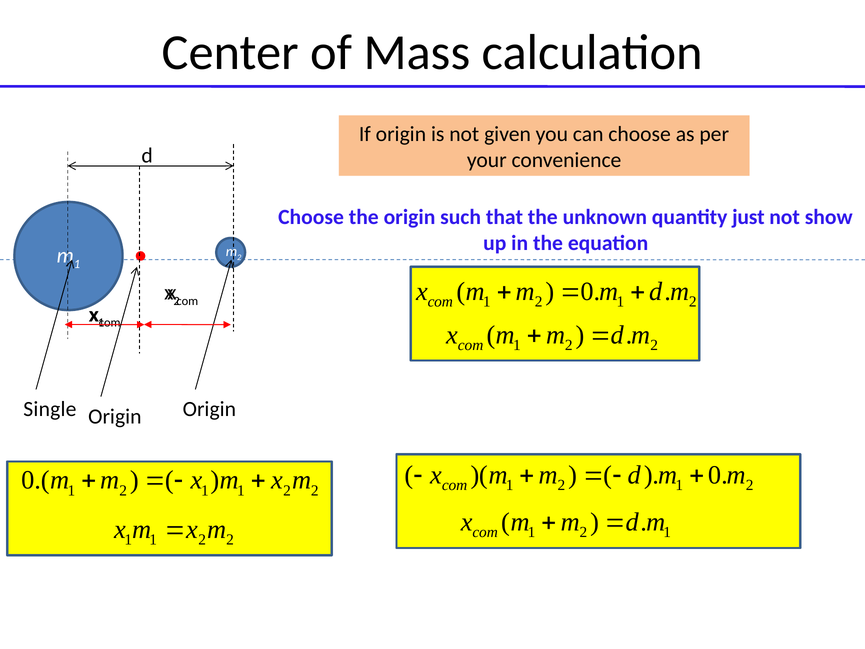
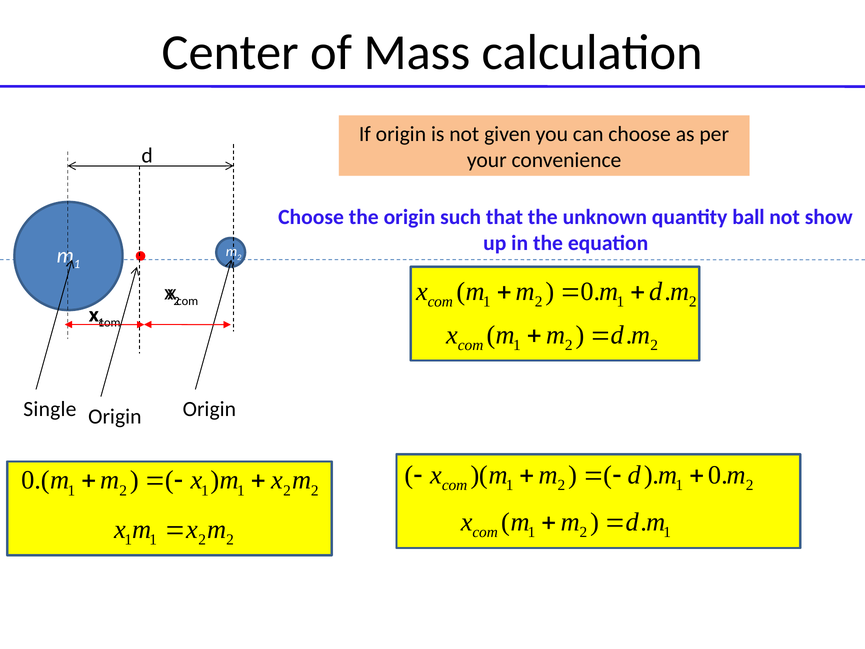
just: just -> ball (748, 217)
